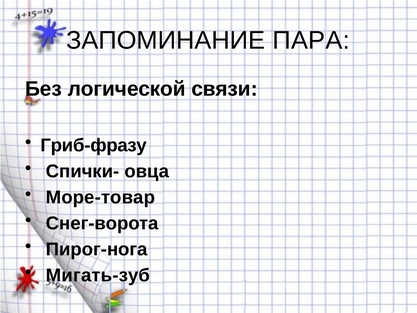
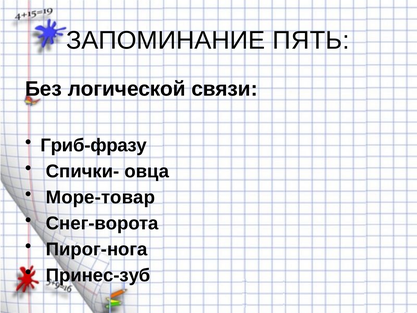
ПАРА: ПАРА -> ПЯТЬ (311, 40)
Мигать-зуб: Мигать-зуб -> Принес-зуб (98, 275)
